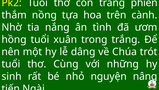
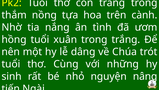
phiền: phiền -> trông (144, 3)
